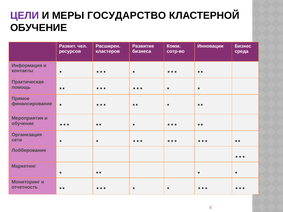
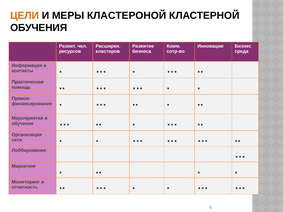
ЦЕЛИ colour: purple -> orange (25, 15)
ГОСУДАРСТВО: ГОСУДАРСТВО -> КЛАСТЕРОНОЙ (127, 15)
ОБУЧЕНИЕ: ОБУЧЕНИЕ -> ОБУЧЕНИЯ (39, 28)
